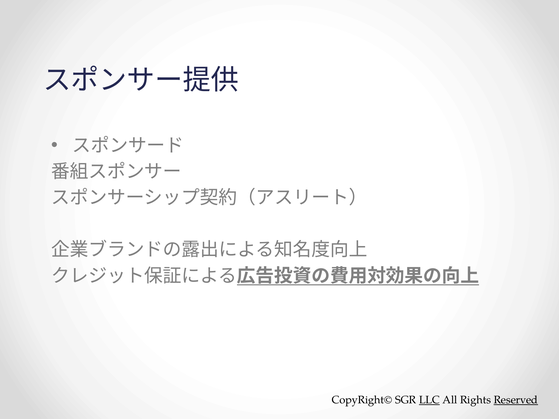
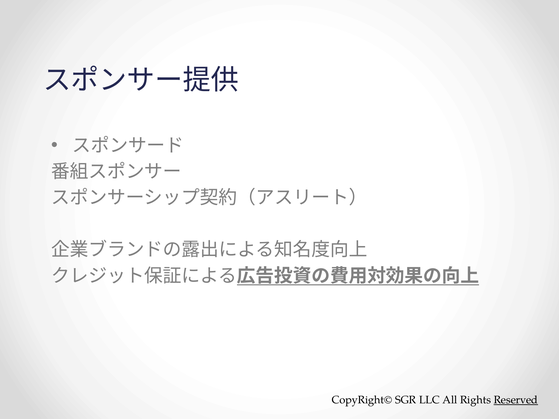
LLC underline: present -> none (429, 400)
